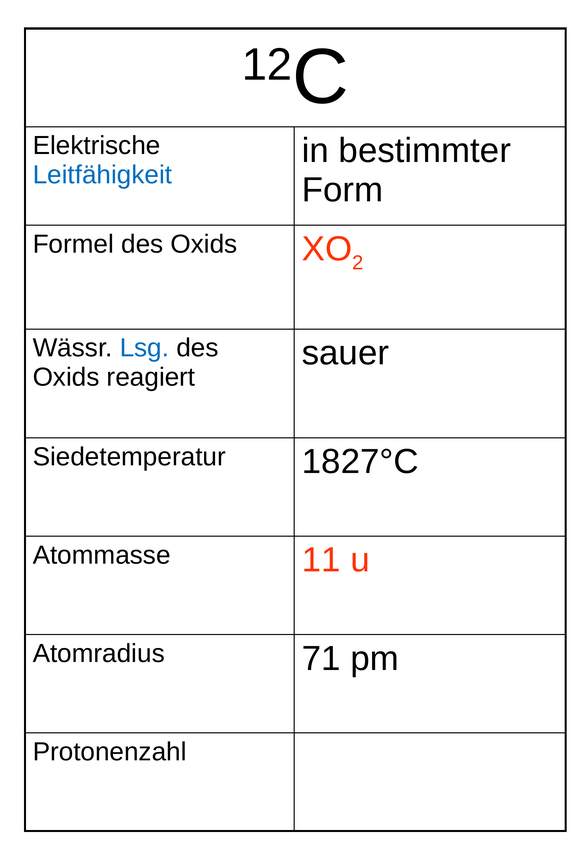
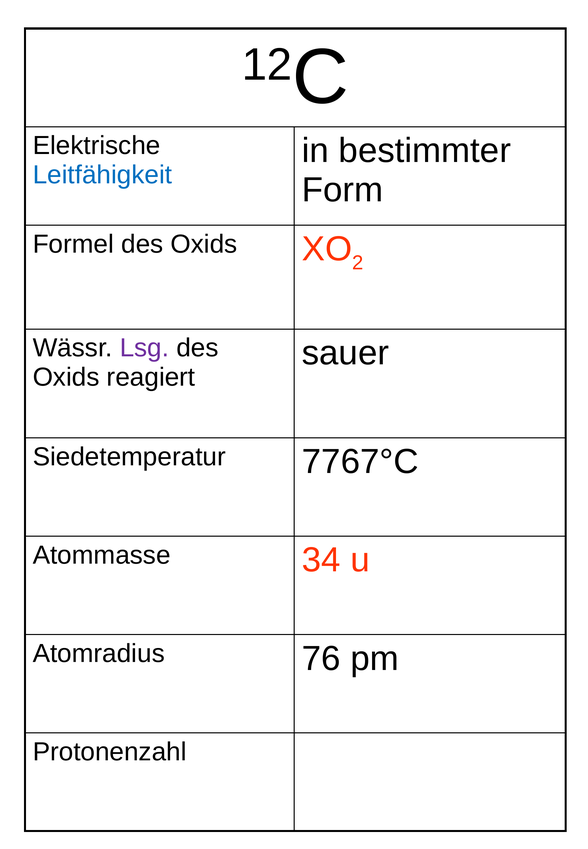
Lsg colour: blue -> purple (144, 348)
1827°C: 1827°C -> 7767°C (360, 462)
11: 11 -> 34 (321, 560)
71: 71 -> 76 (321, 659)
